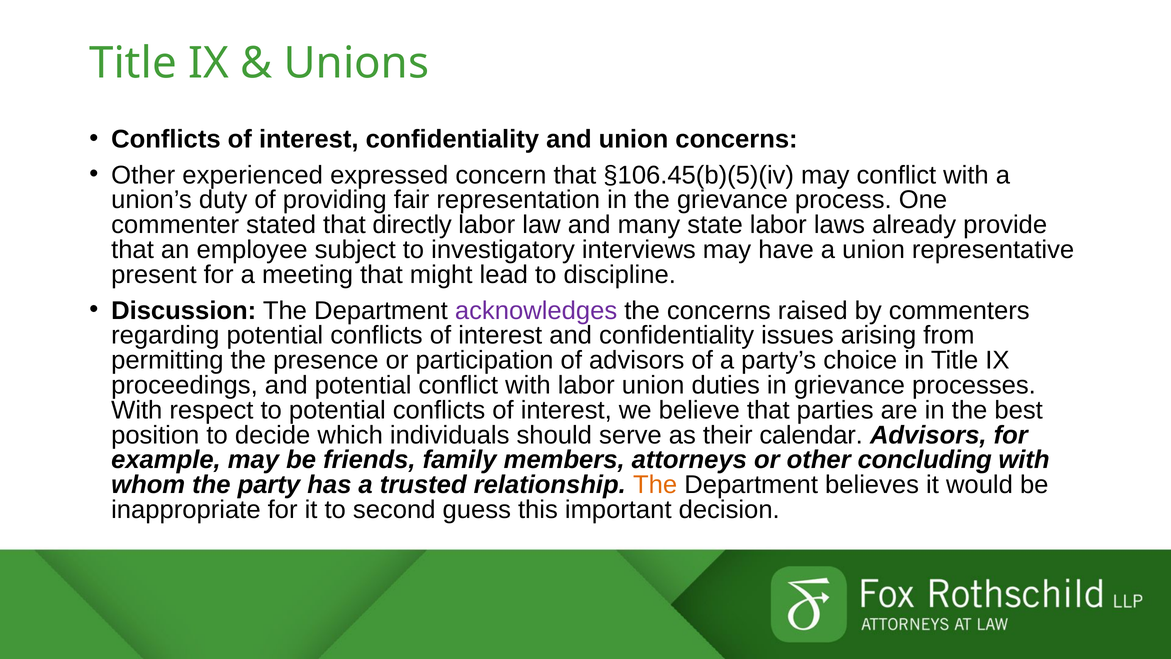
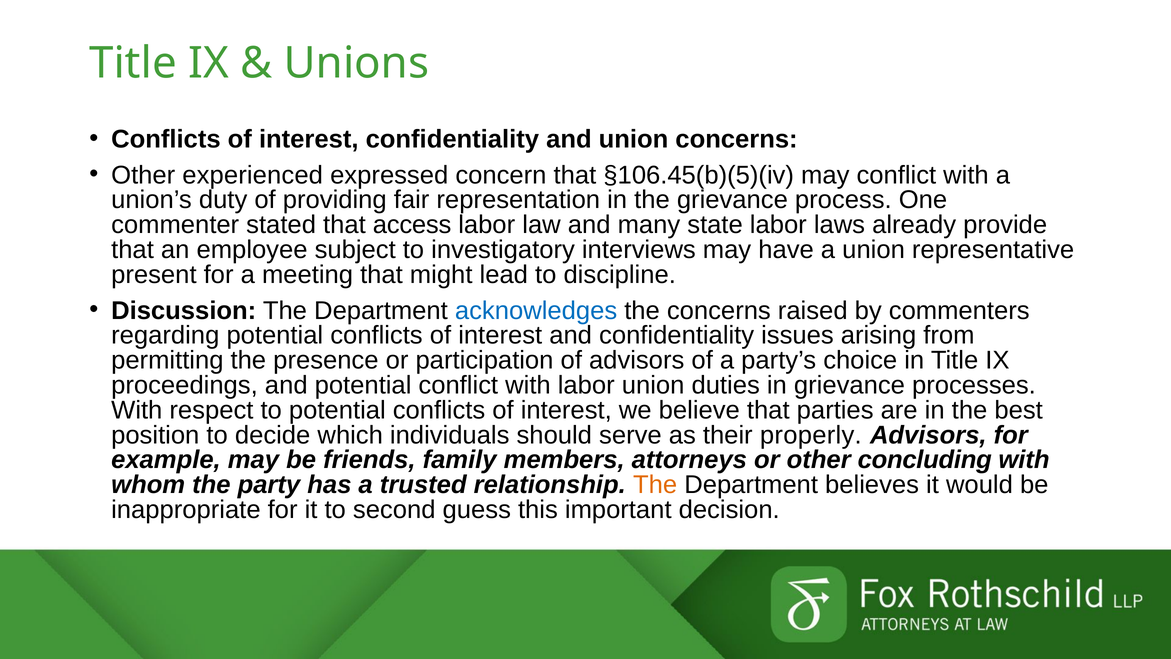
directly: directly -> access (412, 225)
acknowledges colour: purple -> blue (536, 310)
calendar: calendar -> properly (811, 435)
